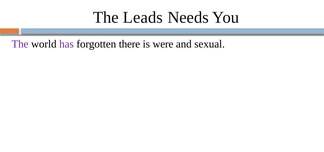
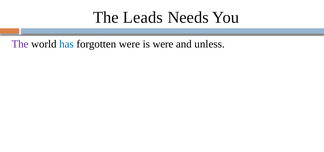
has colour: purple -> blue (66, 44)
forgotten there: there -> were (129, 44)
sexual: sexual -> unless (210, 44)
